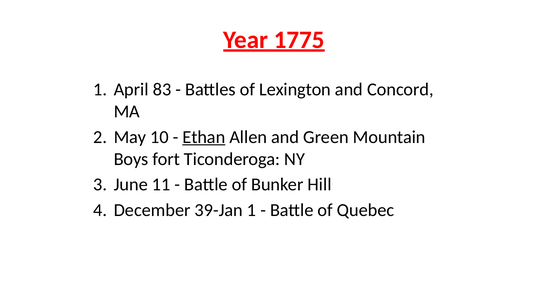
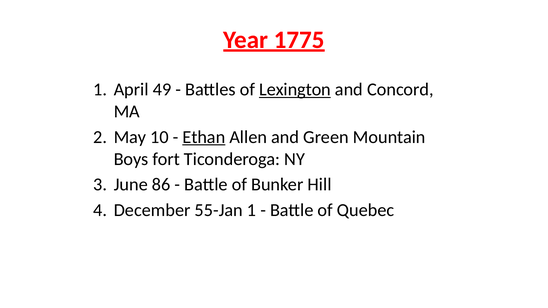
83: 83 -> 49 (162, 90)
Lexington underline: none -> present (295, 90)
11: 11 -> 86 (161, 185)
39-Jan: 39-Jan -> 55-Jan (219, 210)
